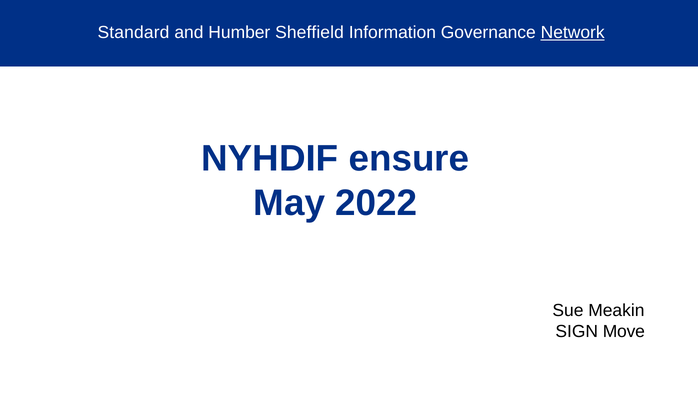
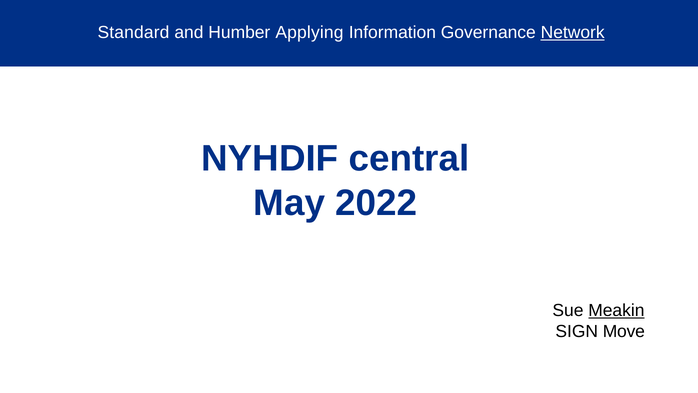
Sheffield: Sheffield -> Applying (309, 33)
ensure: ensure -> central (409, 159)
Meakin underline: none -> present (616, 310)
